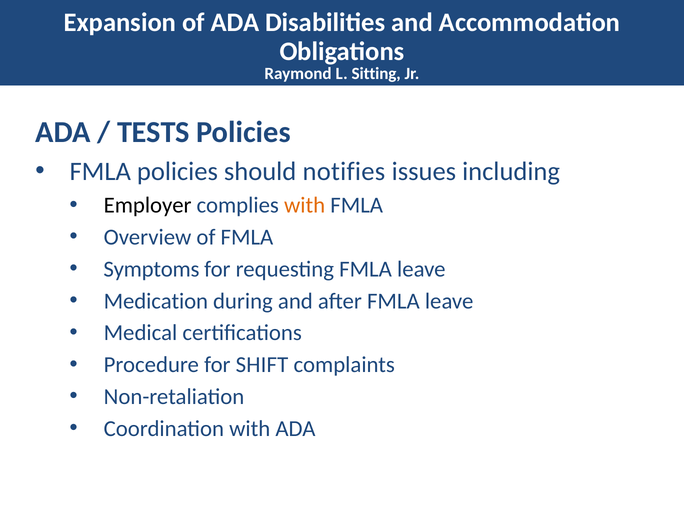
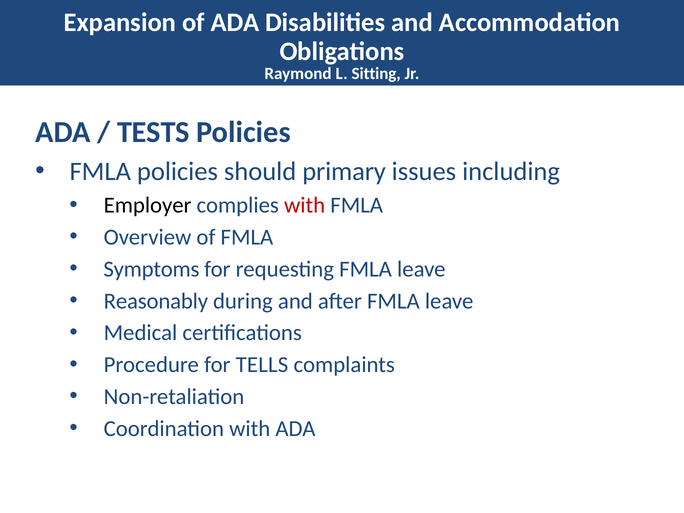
notifies: notifies -> primary (344, 171)
with colour: orange -> red (305, 205)
Medication: Medication -> Reasonably (156, 301)
SHIFT: SHIFT -> TELLS (262, 365)
